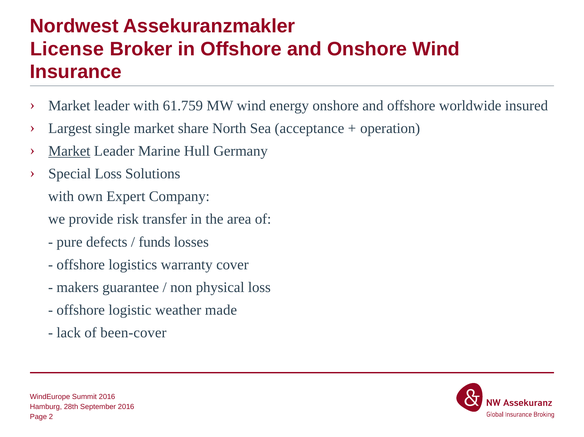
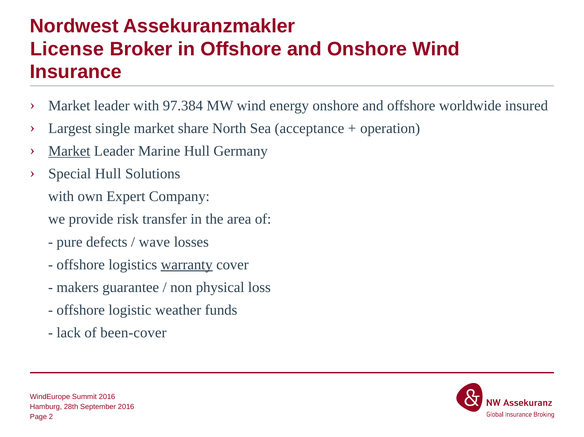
61.759: 61.759 -> 97.384 (183, 106)
Special Loss: Loss -> Hull (108, 174)
funds: funds -> wave (154, 242)
warranty underline: none -> present (187, 265)
made: made -> funds (221, 310)
